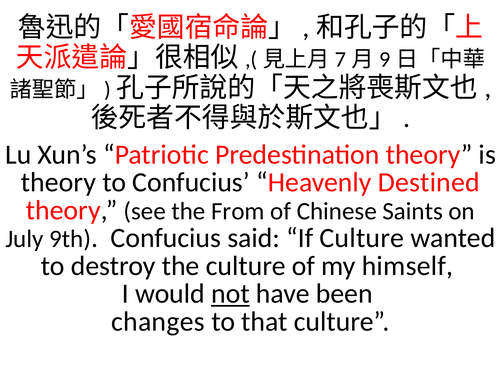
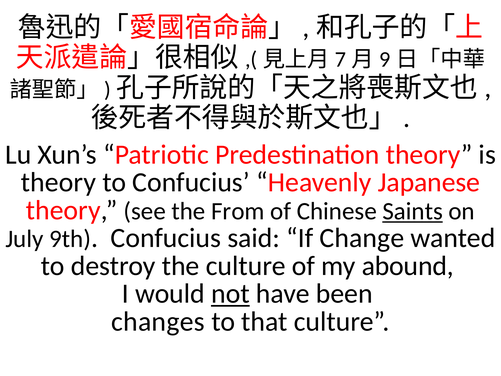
Destined: Destined -> Japanese (429, 182)
Saints underline: none -> present (413, 211)
If Culture: Culture -> Change (362, 238)
himself: himself -> abound (408, 266)
